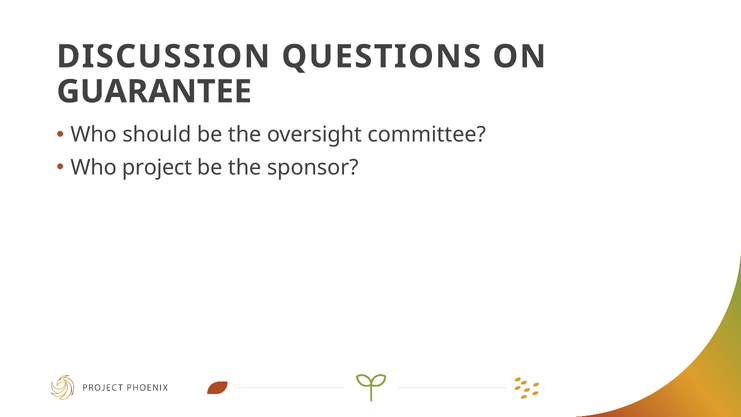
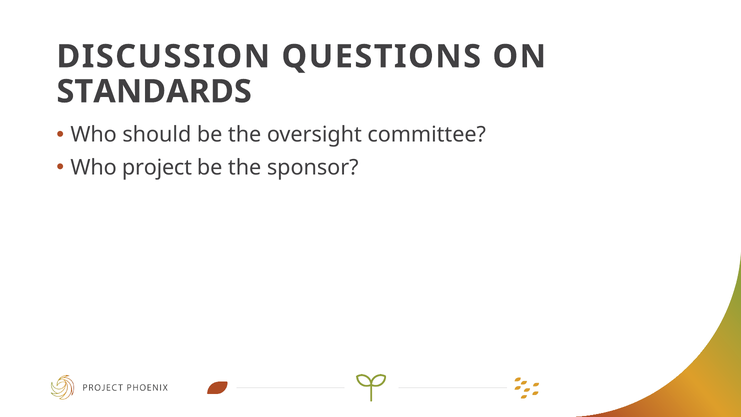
GUARANTEE: GUARANTEE -> STANDARDS (154, 92)
